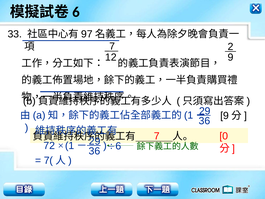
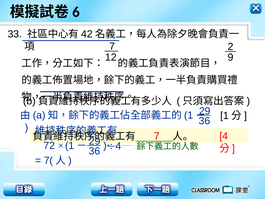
97: 97 -> 42 (87, 34)
9: 9 -> 1 (225, 116)
0: 0 -> 4 (224, 136)
6: 6 -> 4 (118, 146)
